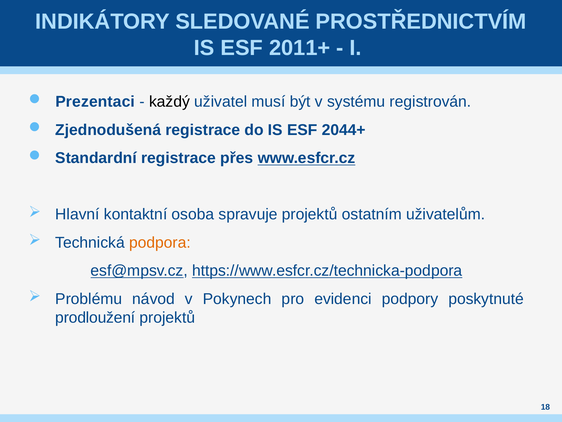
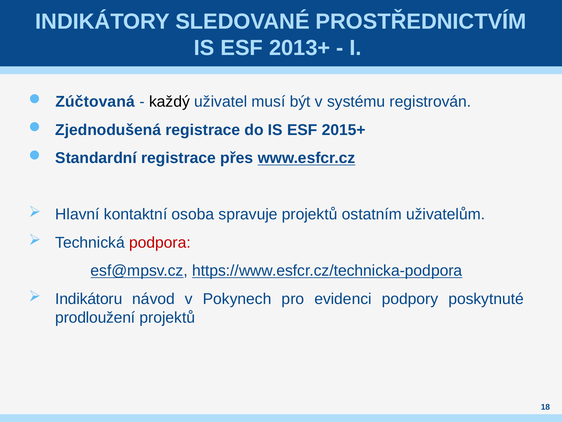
2011+: 2011+ -> 2013+ (300, 48)
Prezentaci: Prezentaci -> Zúčtovaná (95, 102)
2044+: 2044+ -> 2015+ (344, 130)
podpora colour: orange -> red (160, 242)
Problému: Problému -> Indikátoru (89, 299)
